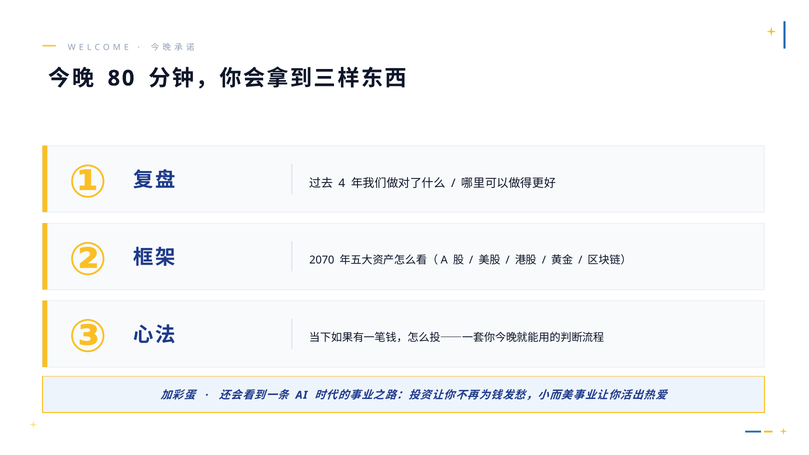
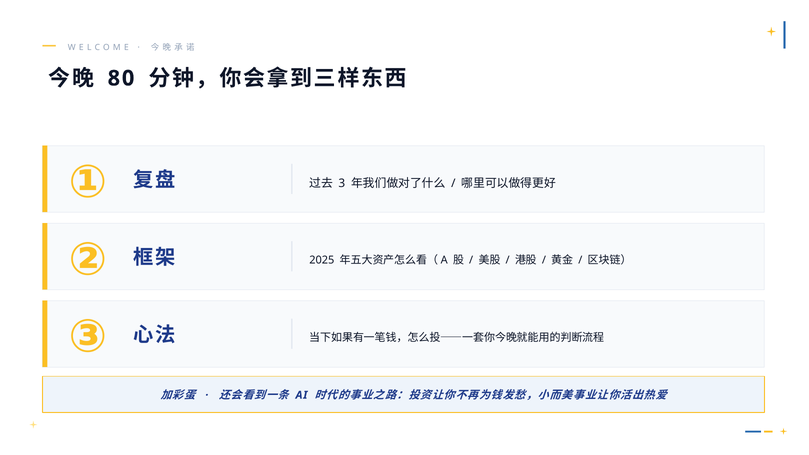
4: 4 -> 3 (342, 183)
2070: 2070 -> 2025 (322, 260)
